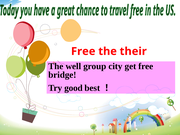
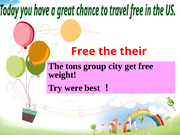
well: well -> tons (73, 66)
bridge: bridge -> weight (62, 75)
good: good -> were (73, 88)
